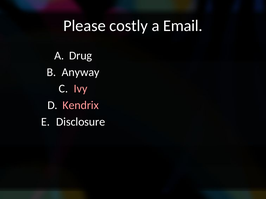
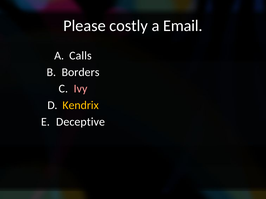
Drug: Drug -> Calls (81, 56)
Anyway: Anyway -> Borders (81, 72)
Kendrix colour: pink -> yellow (81, 105)
Disclosure: Disclosure -> Deceptive (81, 122)
